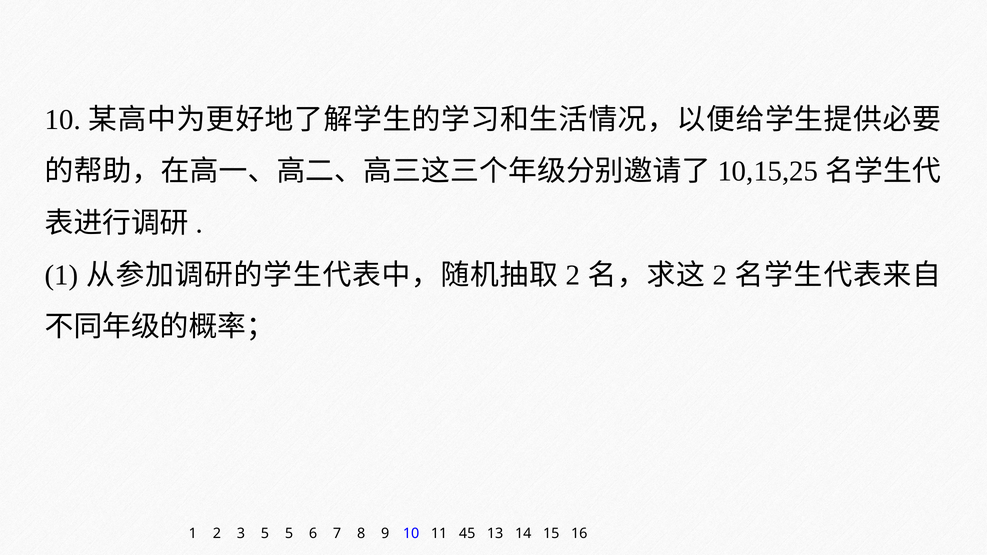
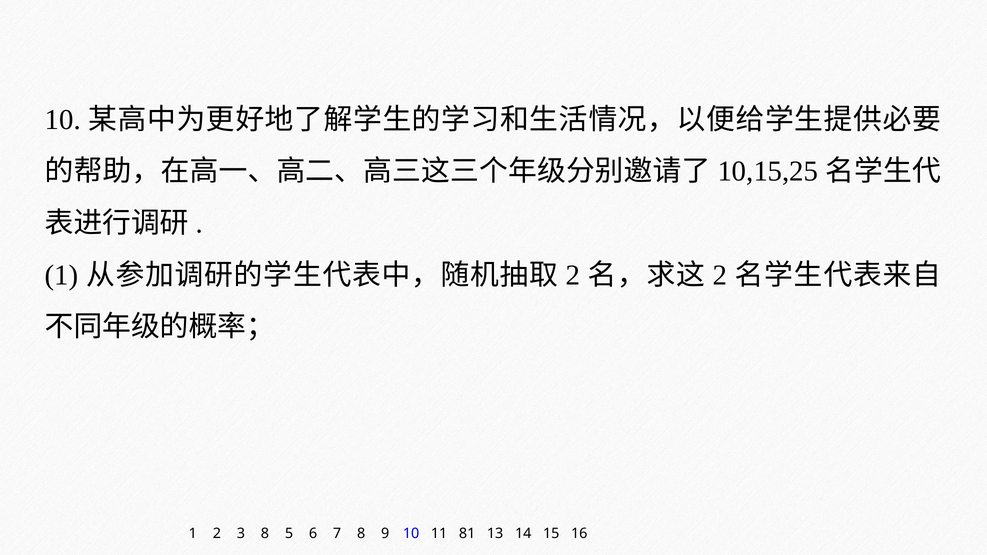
3 5: 5 -> 8 (265, 534)
45: 45 -> 81 (467, 534)
